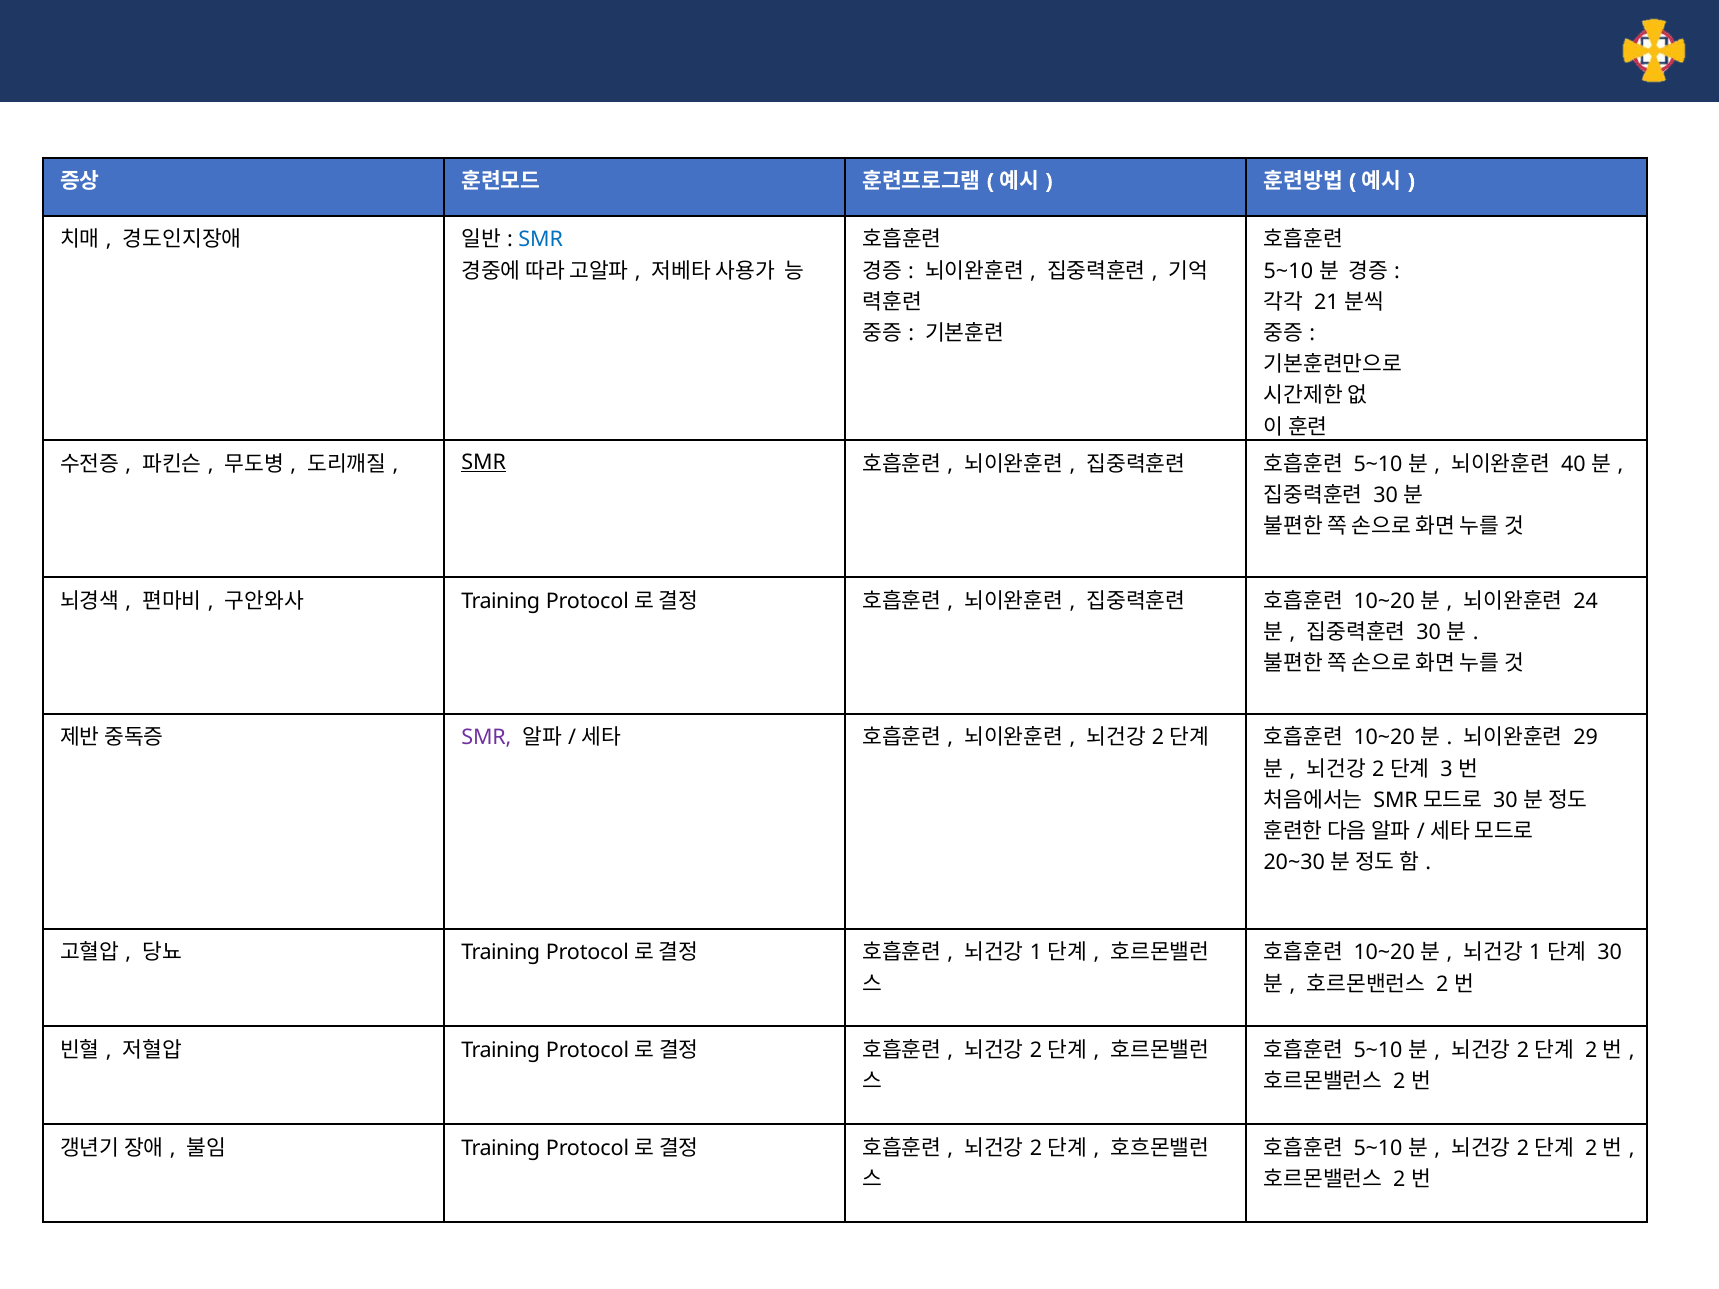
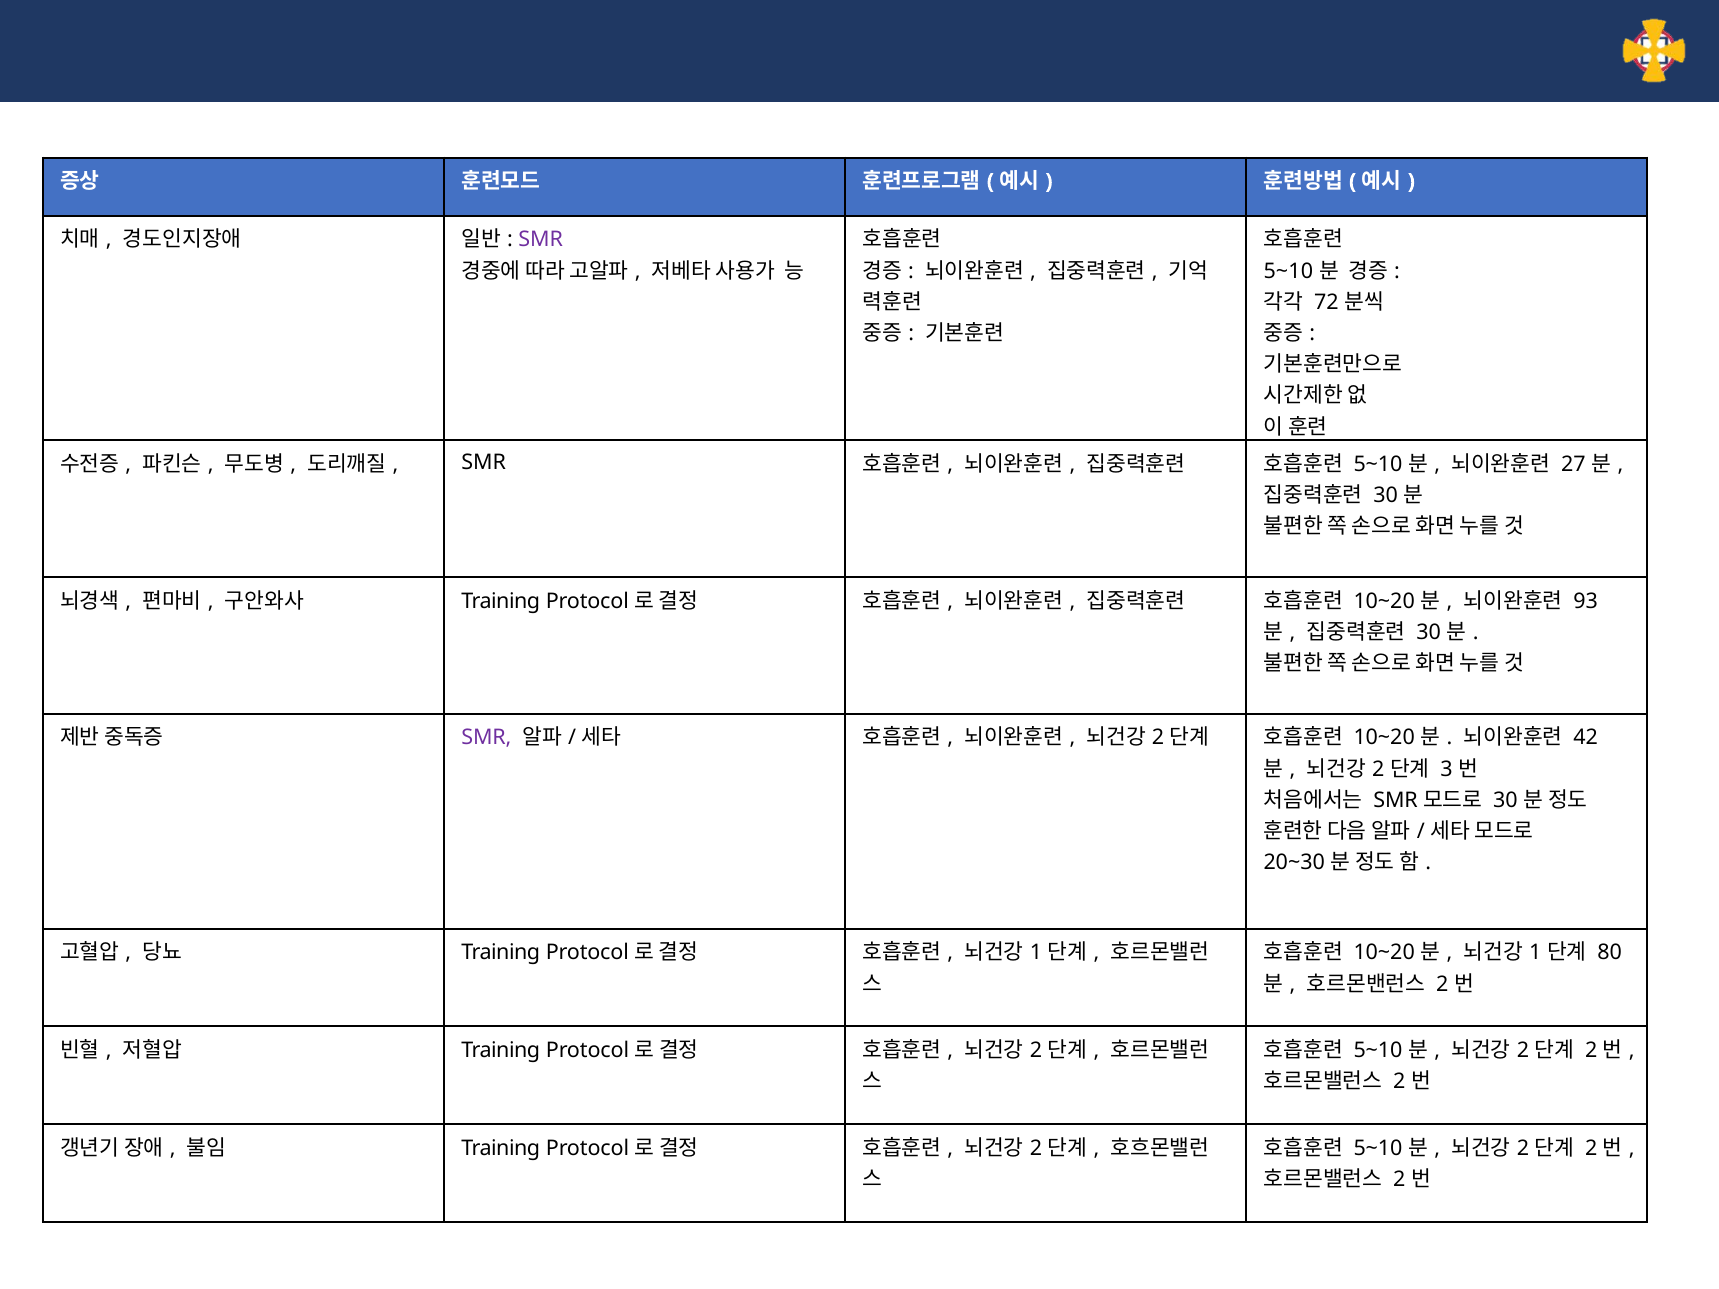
SMR colour: blue -> purple (541, 240)
21: 21 -> 72 (1326, 302)
SMR underline: present -> none (484, 462)
40: 40 -> 27 (1573, 464)
24: 24 -> 93 (1586, 601)
29: 29 -> 42 (1586, 738)
30: 30 -> 80 (1610, 953)
